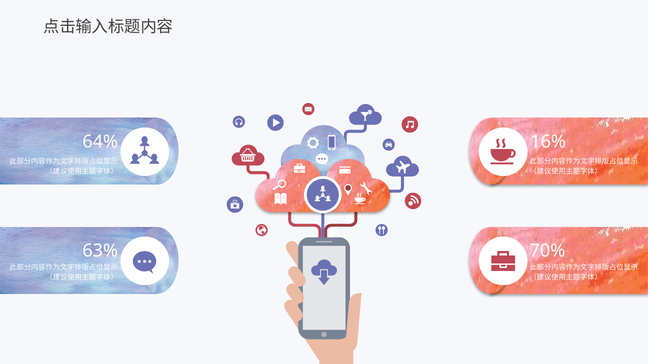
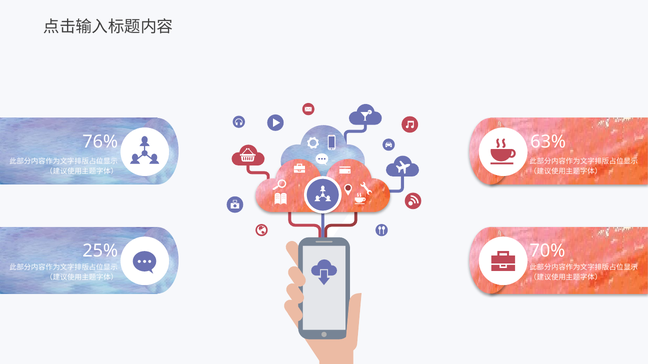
64%: 64% -> 76% (100, 142)
16%: 16% -> 63% (548, 142)
63%: 63% -> 25% (100, 251)
